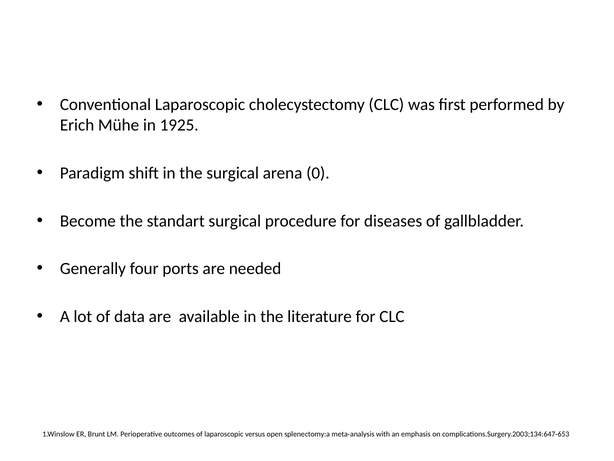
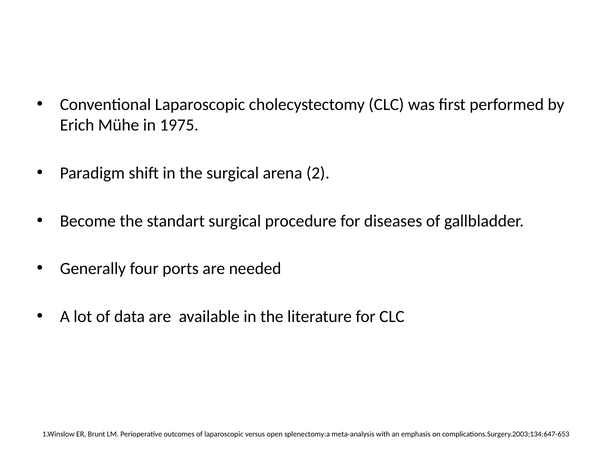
1925: 1925 -> 1975 (179, 125)
0: 0 -> 2 (318, 173)
